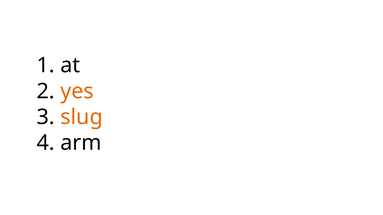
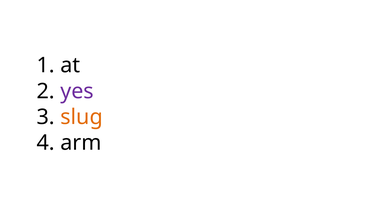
yes colour: orange -> purple (77, 91)
